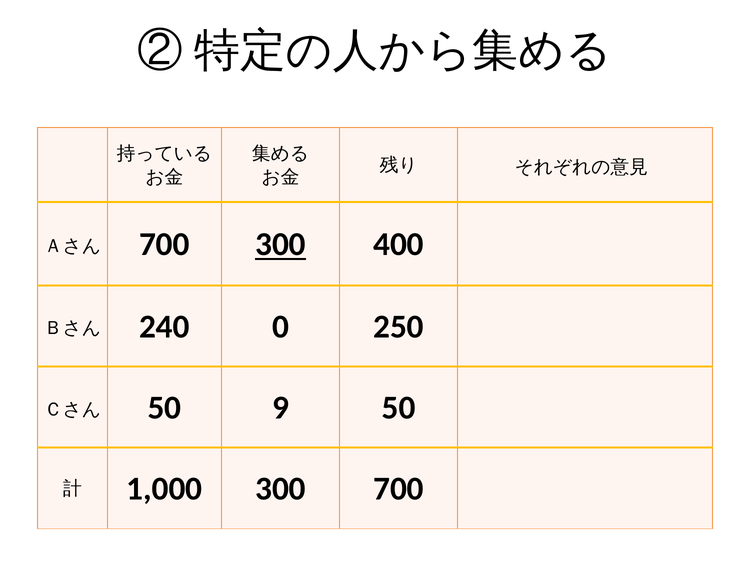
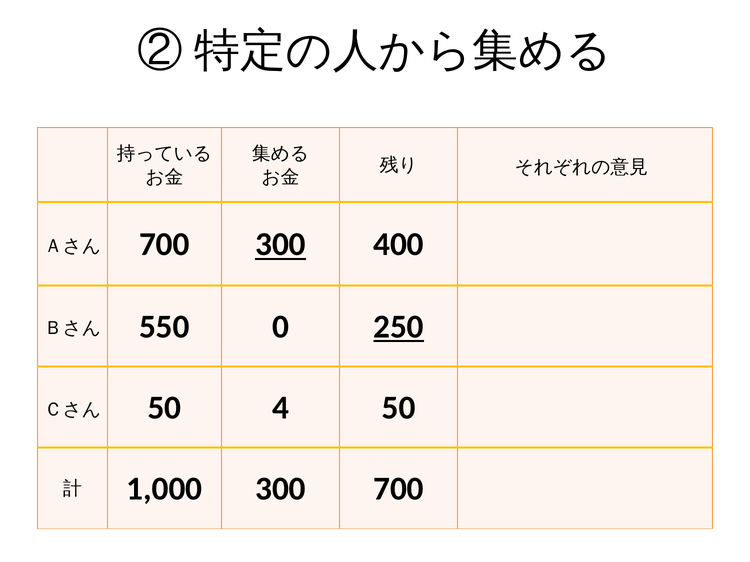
240: 240 -> 550 (164, 327)
250 underline: none -> present (399, 327)
9: 9 -> 4 (280, 408)
